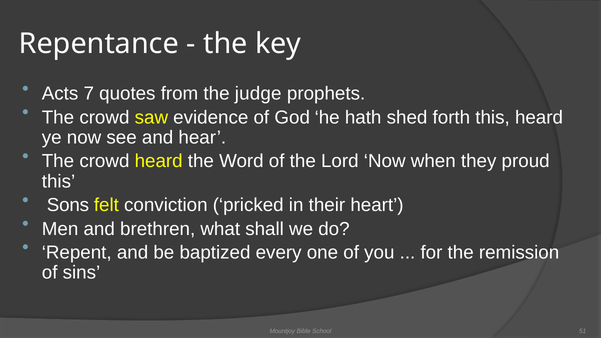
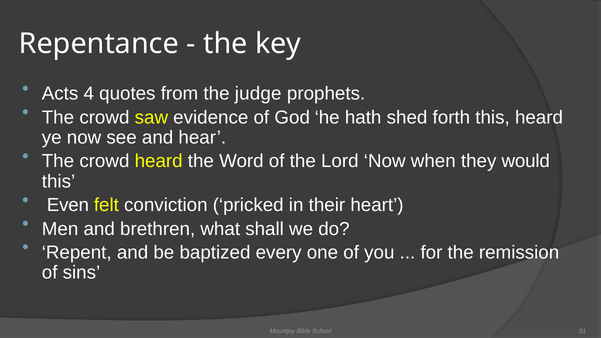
7: 7 -> 4 (89, 94)
proud: proud -> would (526, 161)
Sons: Sons -> Even (68, 205)
